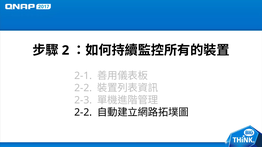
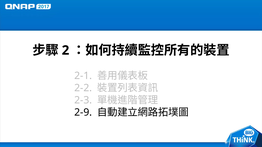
2-2: 2-2 -> 2-9 (83, 113)
